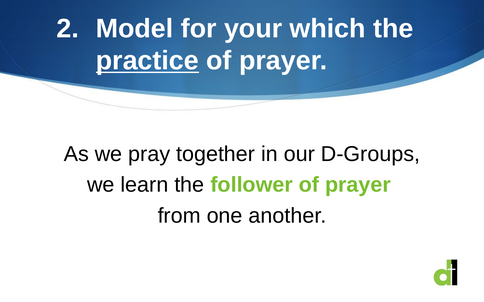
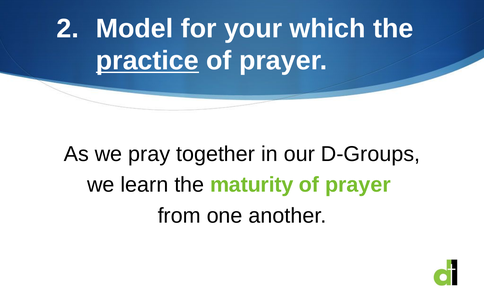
follower: follower -> maturity (252, 185)
